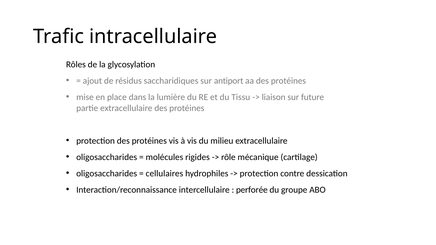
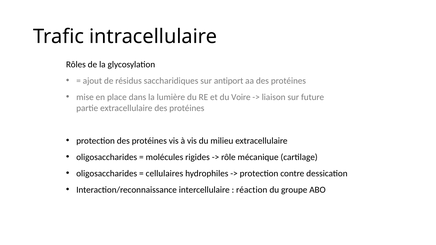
Tissu: Tissu -> Voire (241, 97)
perforée: perforée -> réaction (252, 190)
